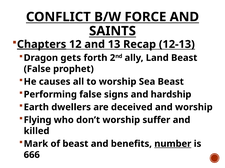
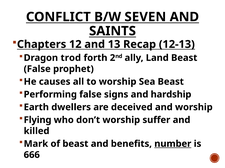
FORCE: FORCE -> SEVEN (145, 17)
Chapters underline: present -> none (42, 44)
gets: gets -> trod (71, 58)
